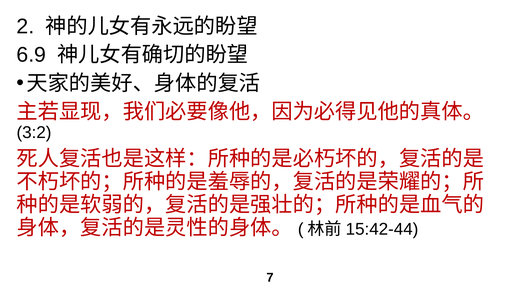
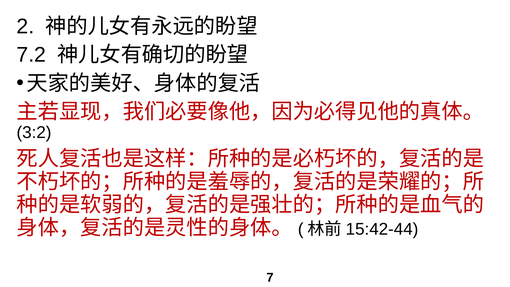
6.9: 6.9 -> 7.2 (31, 55)
